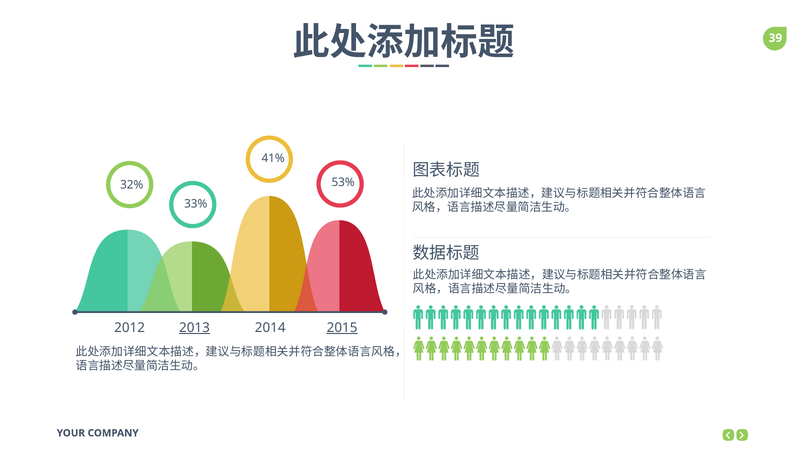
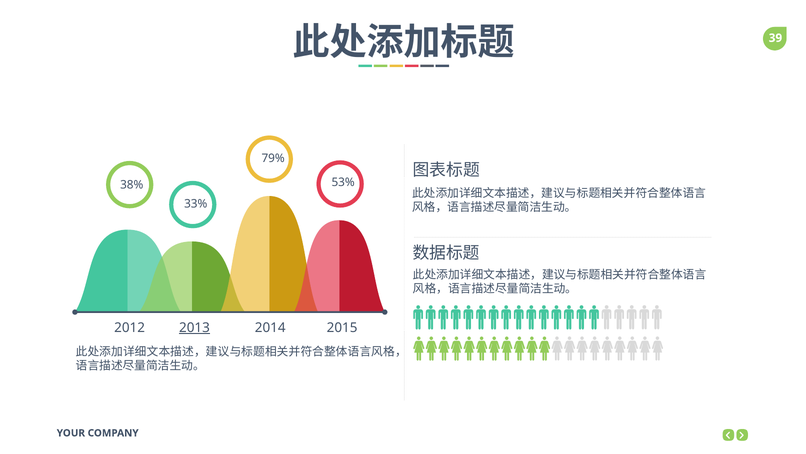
41%: 41% -> 79% (273, 158)
32%: 32% -> 38% (132, 184)
2015 underline: present -> none (342, 327)
